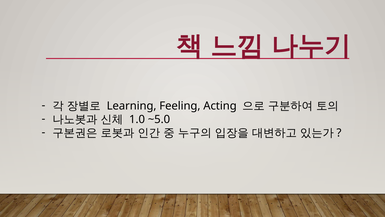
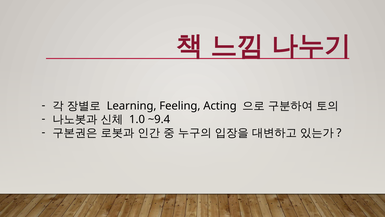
~5.0: ~5.0 -> ~9.4 (159, 119)
